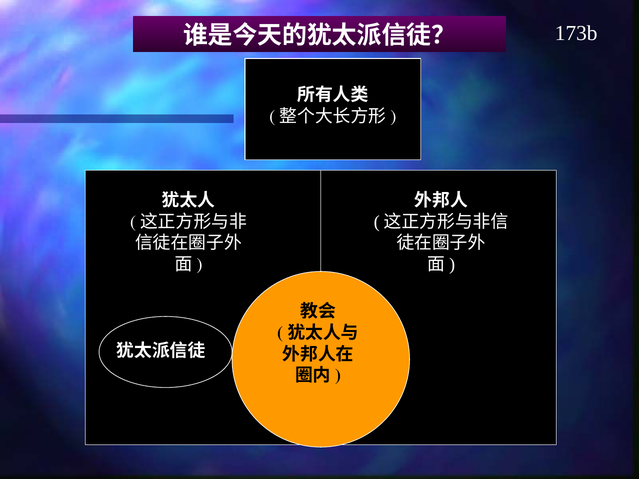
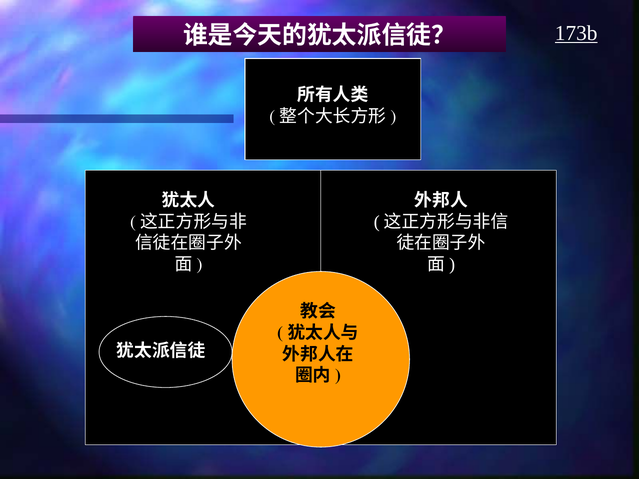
173b underline: none -> present (576, 33)
